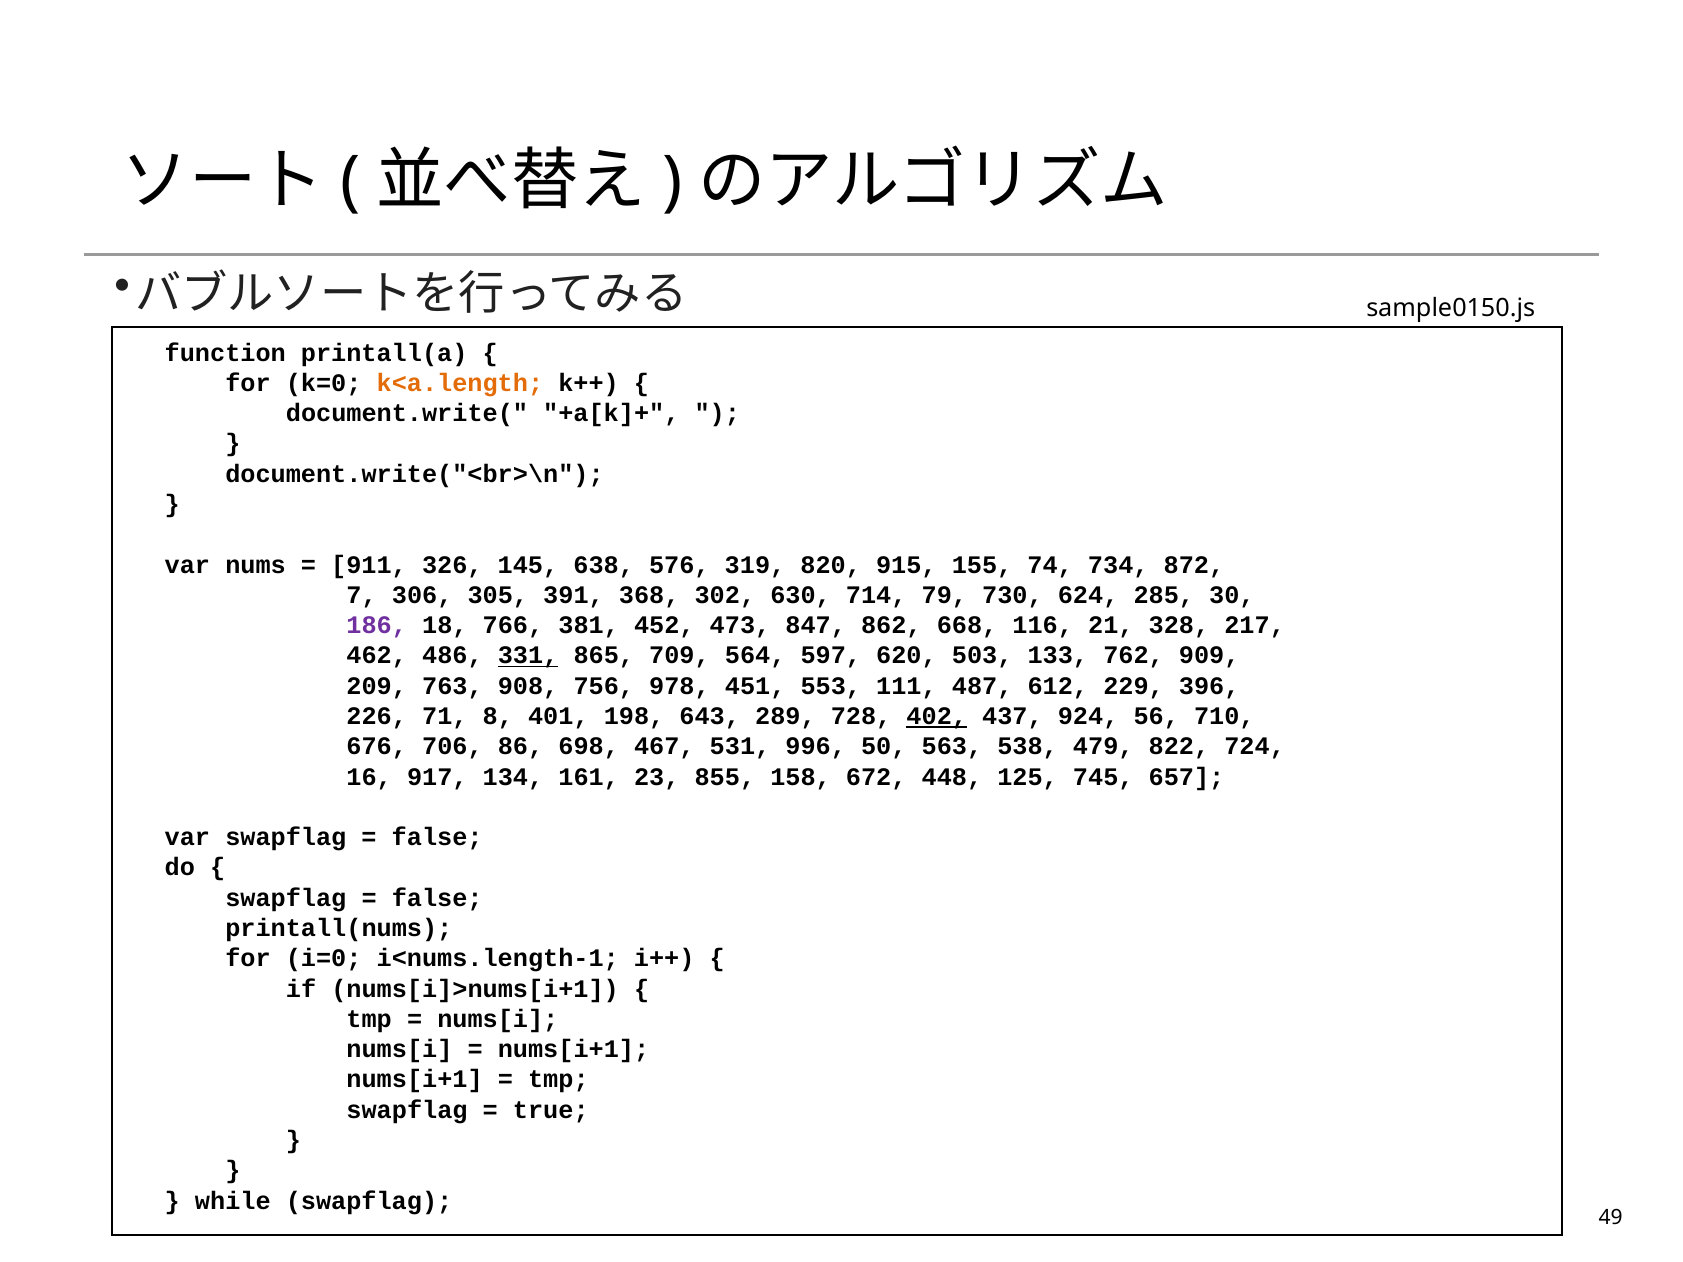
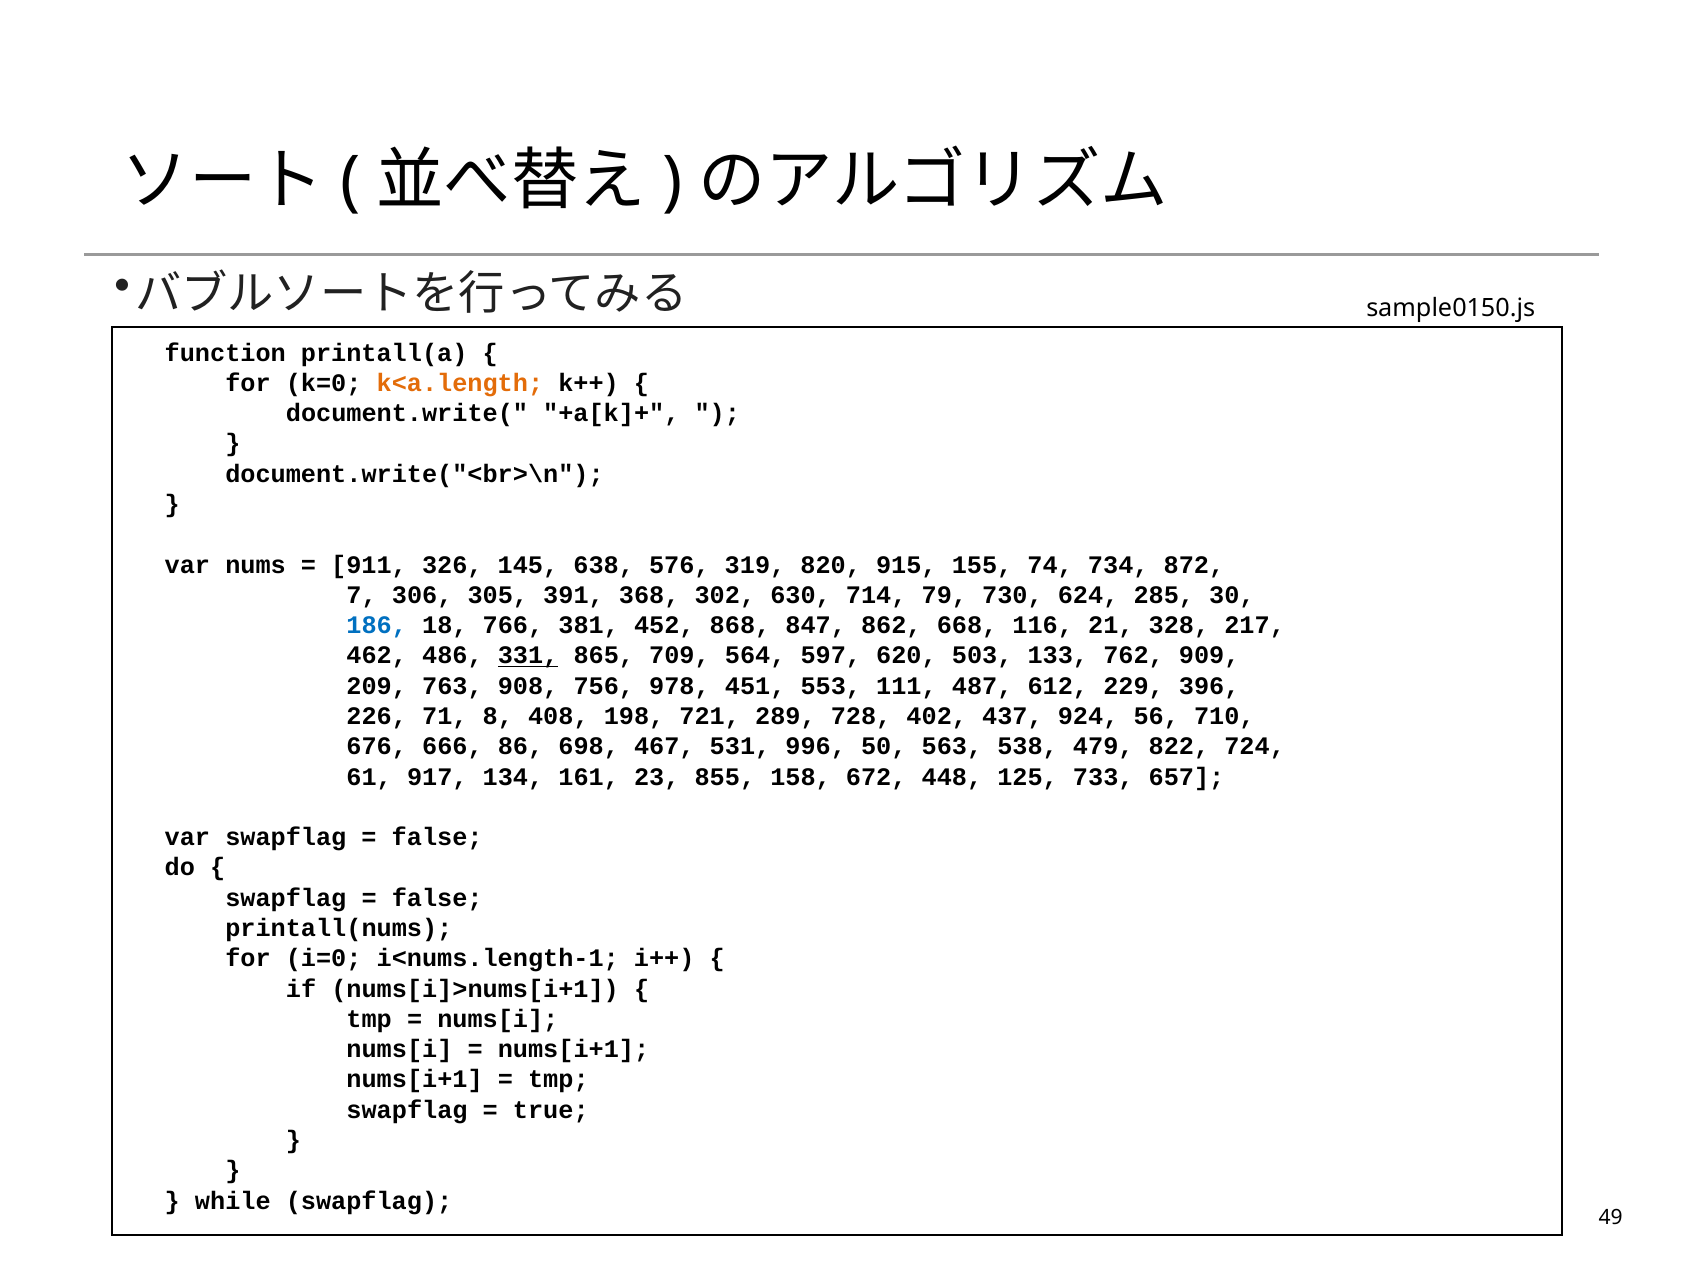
186 colour: purple -> blue (377, 625)
473: 473 -> 868 (740, 625)
401: 401 -> 408 (558, 716)
643: 643 -> 721 (710, 716)
402 underline: present -> none (937, 716)
706: 706 -> 666 (452, 747)
16: 16 -> 61 (369, 777)
745: 745 -> 733 (1103, 777)
